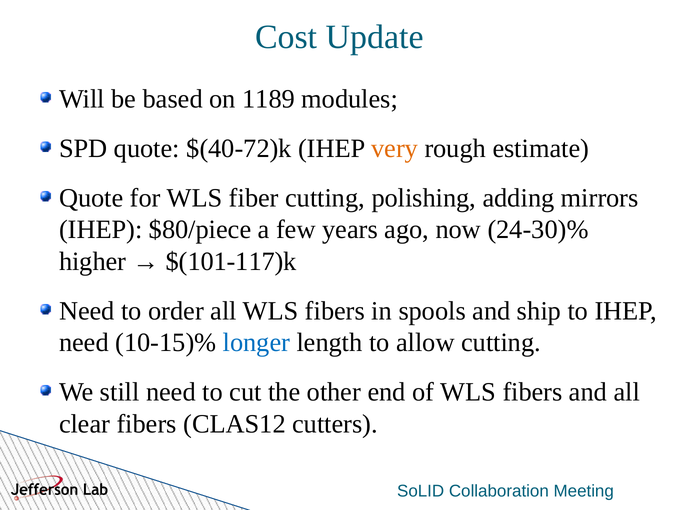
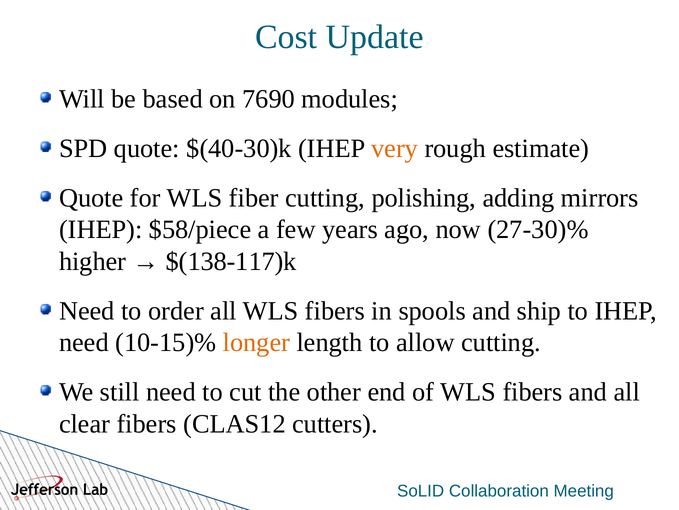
1189: 1189 -> 7690 (269, 99)
$(40-72)k: $(40-72)k -> $(40-30)k (239, 148)
$80/piece: $80/piece -> $58/piece (200, 229)
24-30)%: 24-30)% -> 27-30)% (538, 229)
$(101-117)k: $(101-117)k -> $(138-117)k (231, 261)
longer colour: blue -> orange (256, 342)
